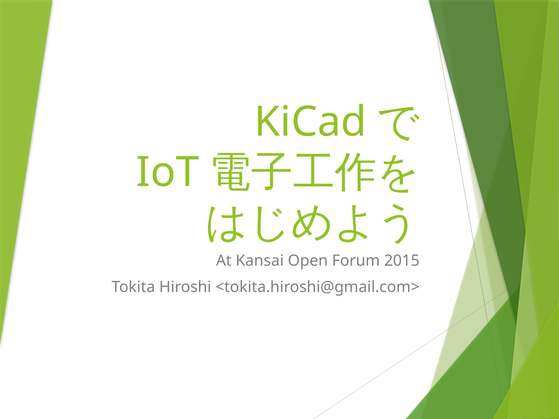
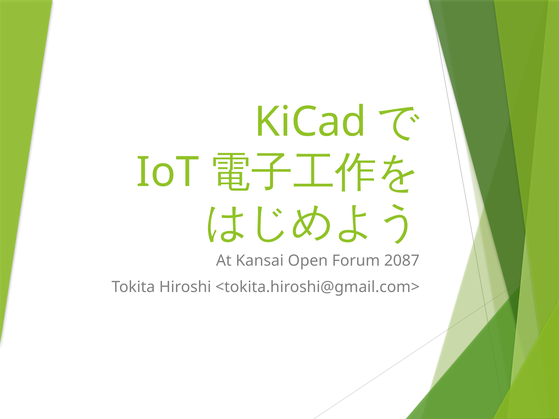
2015: 2015 -> 2087 (402, 261)
